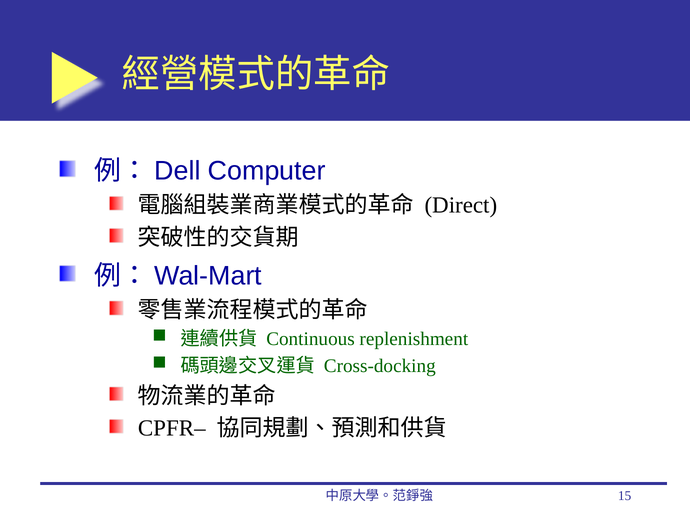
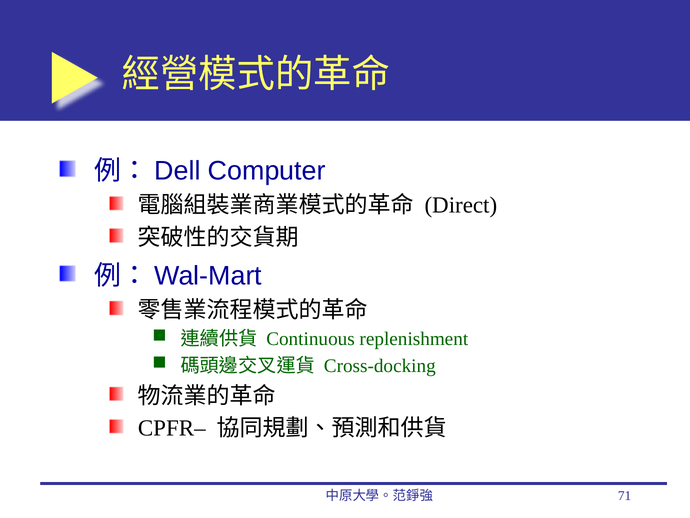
15: 15 -> 71 (625, 495)
